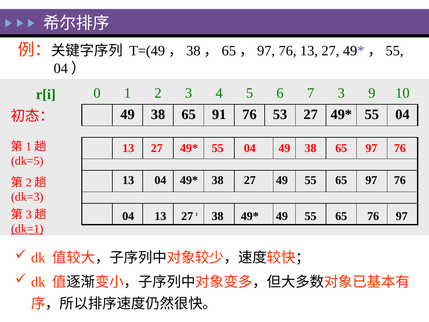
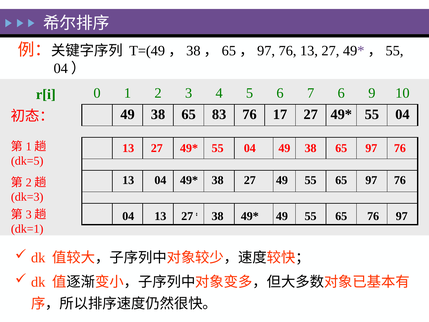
7 3: 3 -> 6 (341, 93)
91: 91 -> 83 (219, 114)
53: 53 -> 17 (280, 114)
dk=1 underline: present -> none (27, 229)
